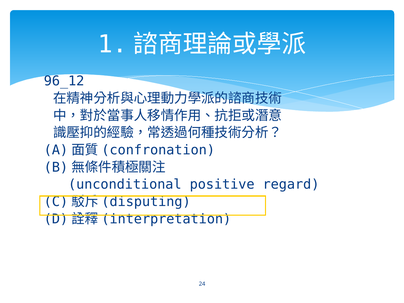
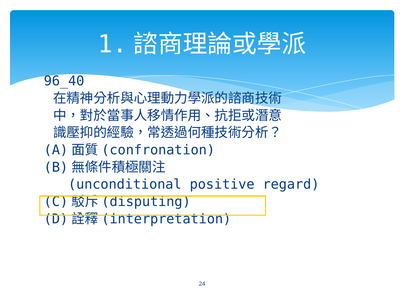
96_12: 96_12 -> 96_40 (64, 81)
